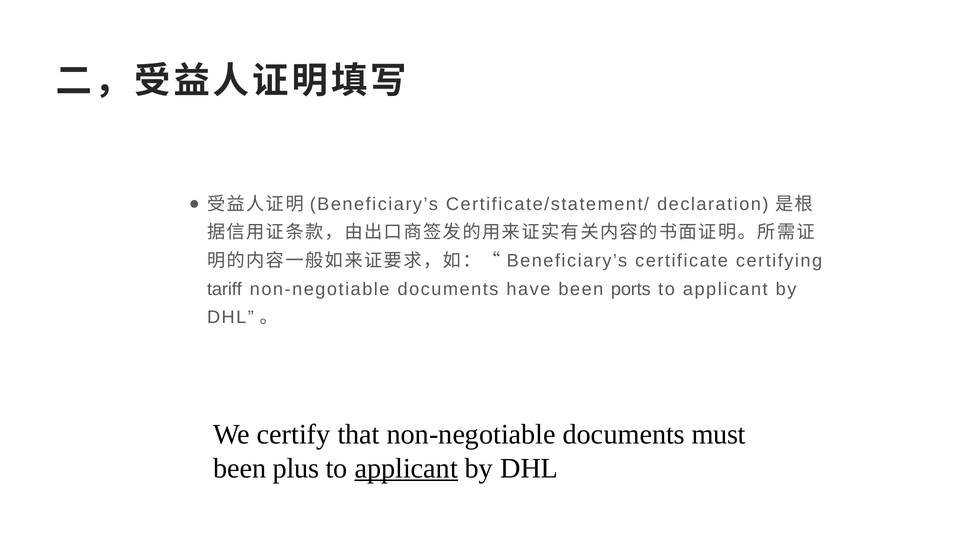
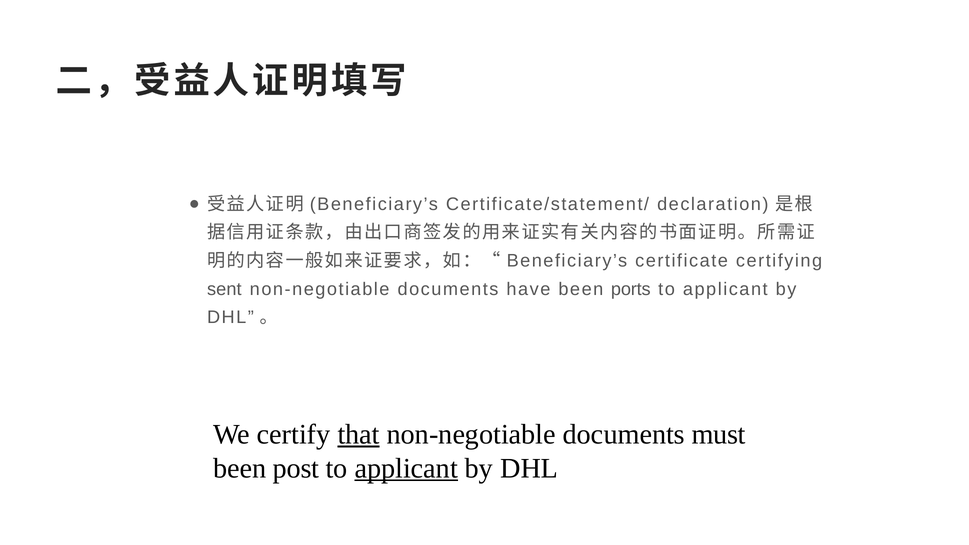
tariff: tariff -> sent (224, 289)
that underline: none -> present (359, 434)
plus: plus -> post (296, 468)
